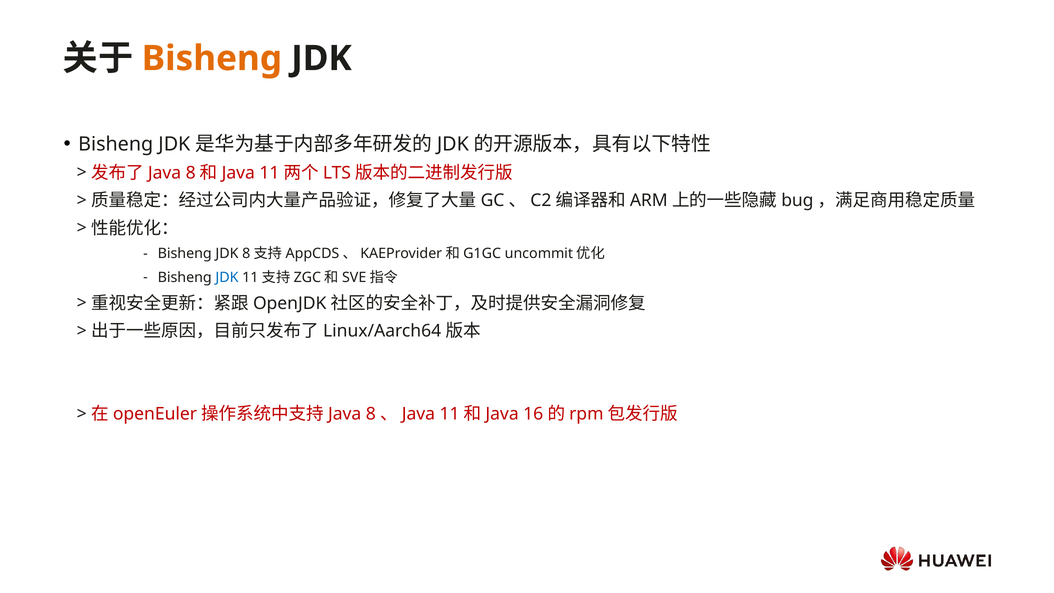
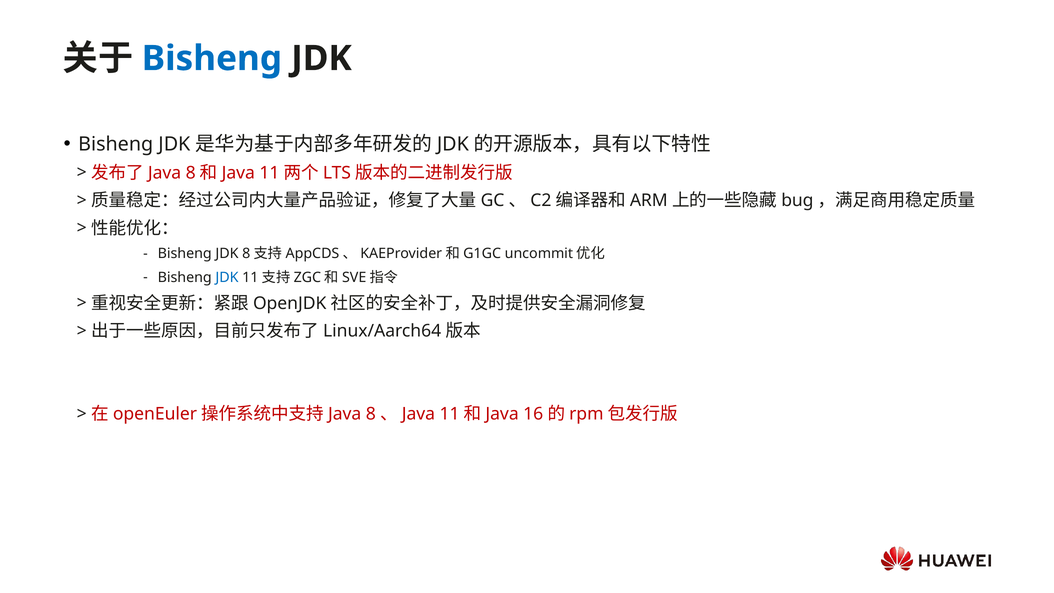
Bisheng colour: orange -> blue (212, 58)
